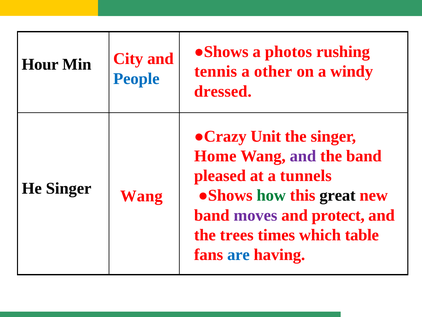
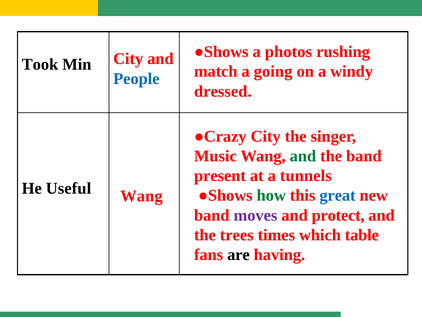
Hour: Hour -> Took (40, 64)
tennis: tennis -> match (216, 71)
other: other -> going (273, 71)
●Crazy Unit: Unit -> City (266, 136)
Home: Home -> Music (215, 156)
and colour: purple -> green (303, 156)
pleased: pleased -> present (220, 176)
He Singer: Singer -> Useful (69, 188)
great colour: black -> blue (337, 195)
are colour: blue -> black (238, 254)
